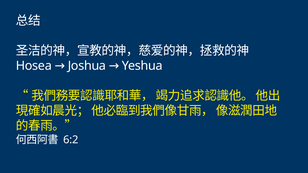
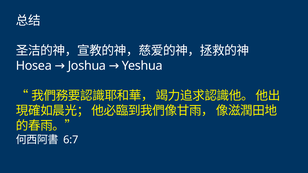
6:2: 6:2 -> 6:7 (71, 140)
